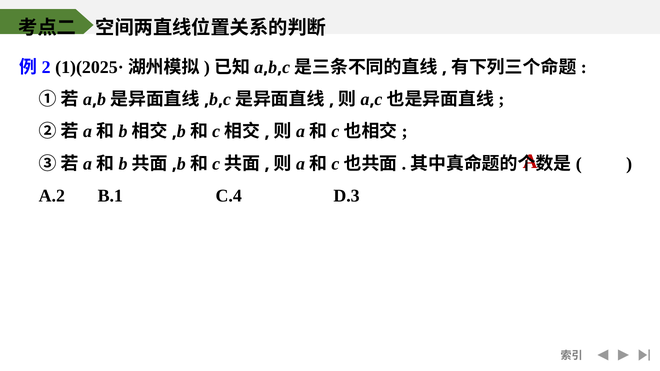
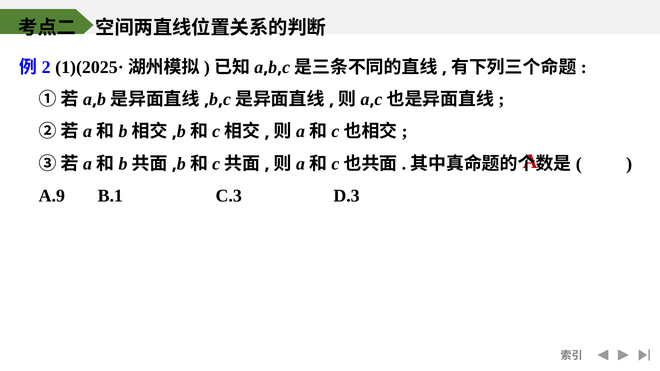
A.2: A.2 -> A.9 (52, 196)
C.4: C.4 -> C.3 (229, 196)
